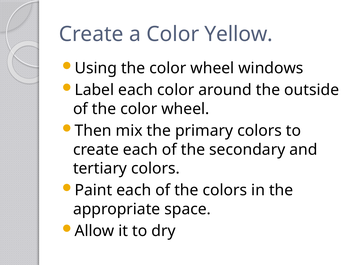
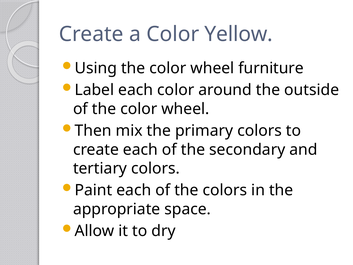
windows: windows -> furniture (271, 68)
